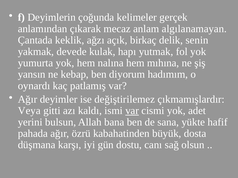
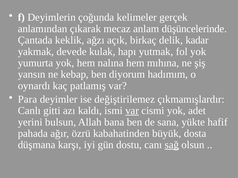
algılanamayan: algılanamayan -> düşüncelerinde (194, 29)
senin: senin -> kadar (197, 40)
Ağır: Ağır -> Para (27, 100)
Veya: Veya -> Canlı (29, 111)
sağ underline: none -> present (172, 145)
